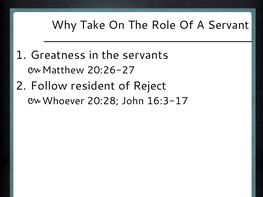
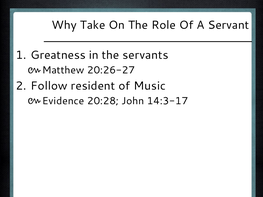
Reject: Reject -> Music (150, 86)
Whoever: Whoever -> Evidence (63, 101)
16:3-17: 16:3-17 -> 14:3-17 (168, 101)
